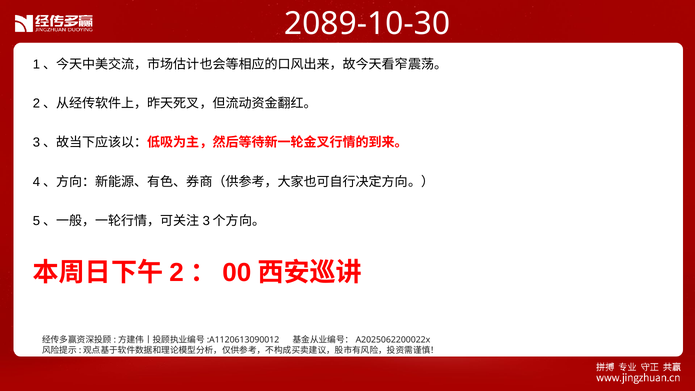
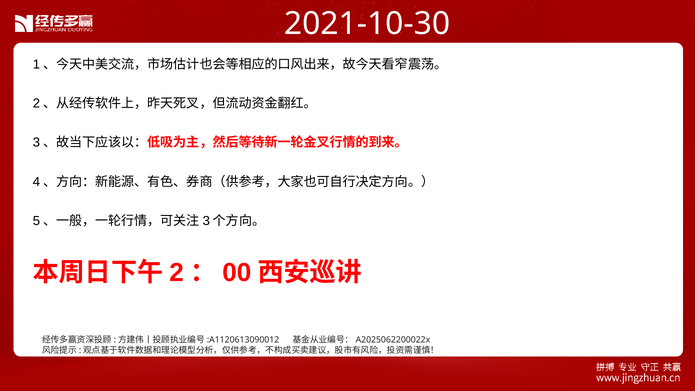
2089-10-30: 2089-10-30 -> 2021-10-30 (367, 24)
